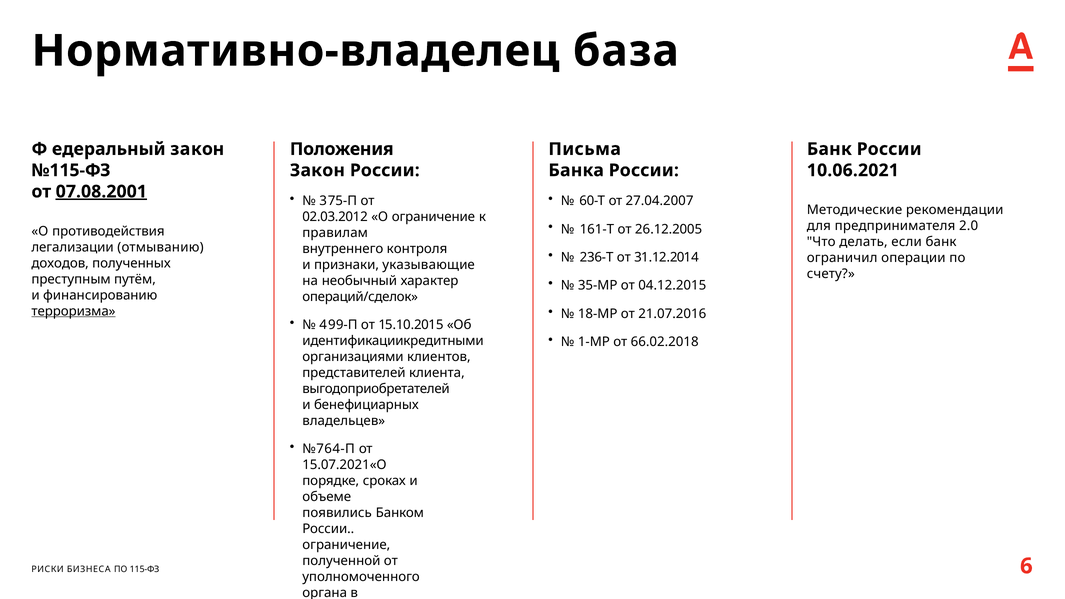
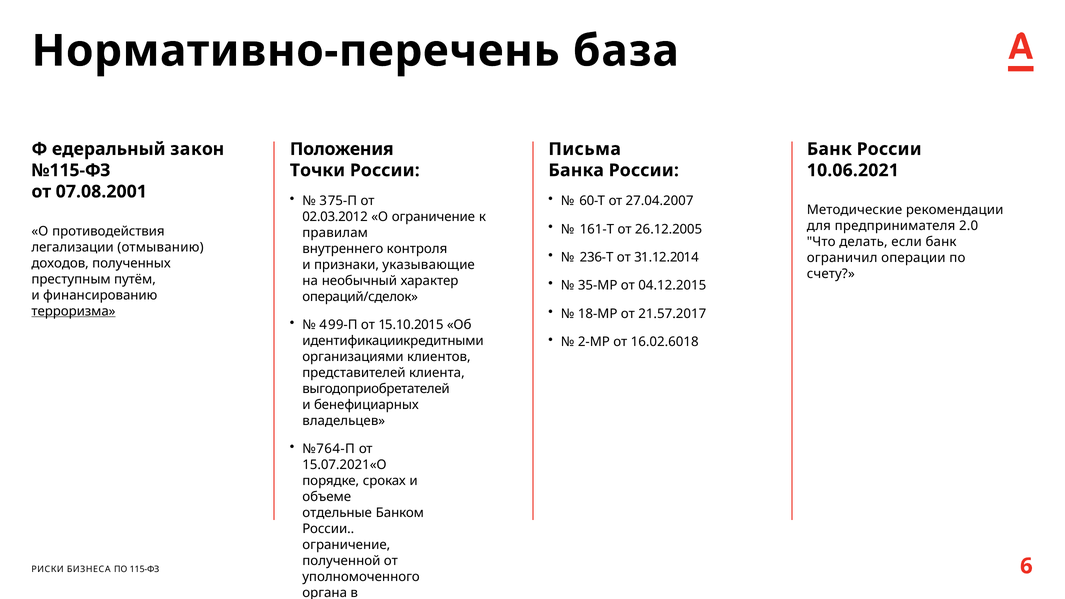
Нормативно-владелец: Нормативно-владелец -> Нормативно-перечень (296, 51)
Закон: Закон -> Точки (318, 170)
07.08.2001 underline: present -> none (101, 192)
21.07.2016: 21.07.2016 -> 21.57.2017 (672, 314)
1-МР: 1-МР -> 2-МР (594, 342)
66.02.2018: 66.02.2018 -> 16.02.6018 (665, 342)
появились: появились -> отдельные (337, 513)
